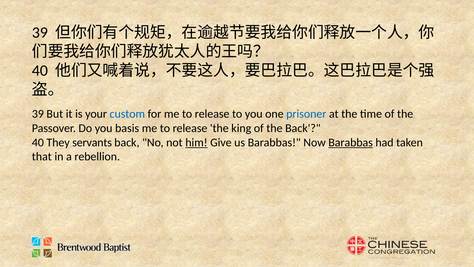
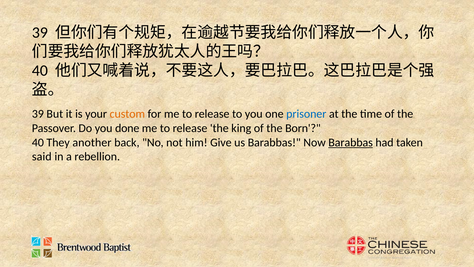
custom colour: blue -> orange (127, 114)
basis: basis -> done (127, 128)
the Back: Back -> Born (303, 128)
servants: servants -> another (92, 142)
him underline: present -> none (196, 142)
that: that -> said (42, 156)
